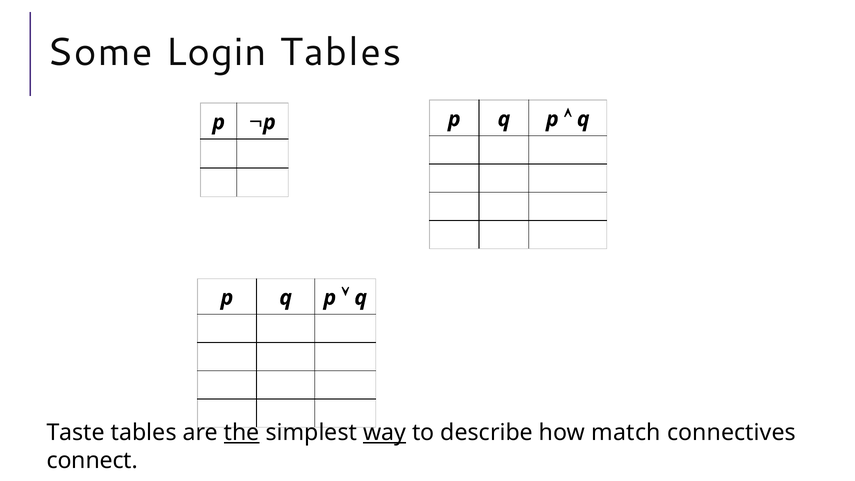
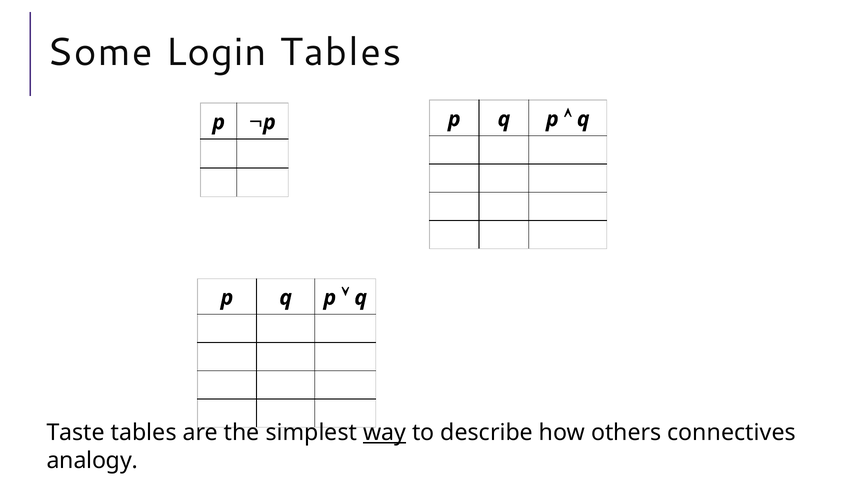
the underline: present -> none (242, 433)
match: match -> others (626, 433)
connect: connect -> analogy (92, 460)
